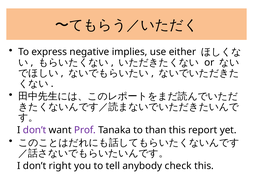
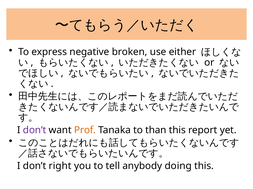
implies: implies -> broken (130, 52)
Prof colour: purple -> orange (85, 131)
check: check -> doing (178, 167)
